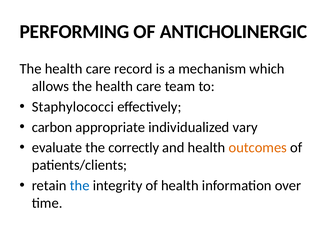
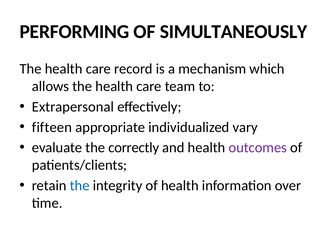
ANTICHOLINERGIC: ANTICHOLINERGIC -> SIMULTANEOUSLY (234, 32)
Staphylococci: Staphylococci -> Extrapersonal (73, 106)
carbon: carbon -> fifteen (52, 127)
outcomes colour: orange -> purple (258, 147)
